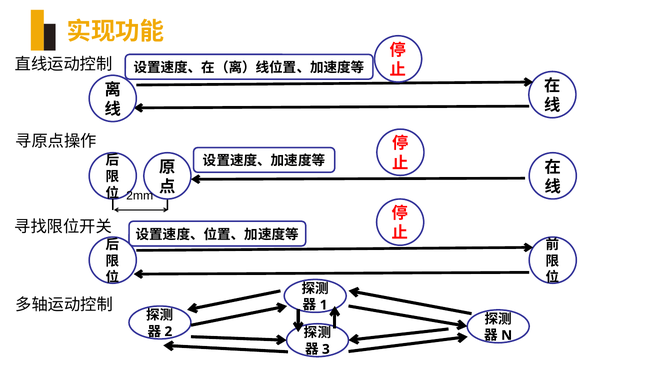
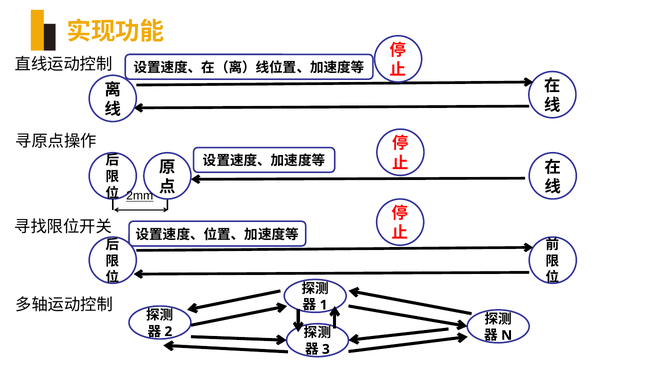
2mm underline: none -> present (140, 196)
